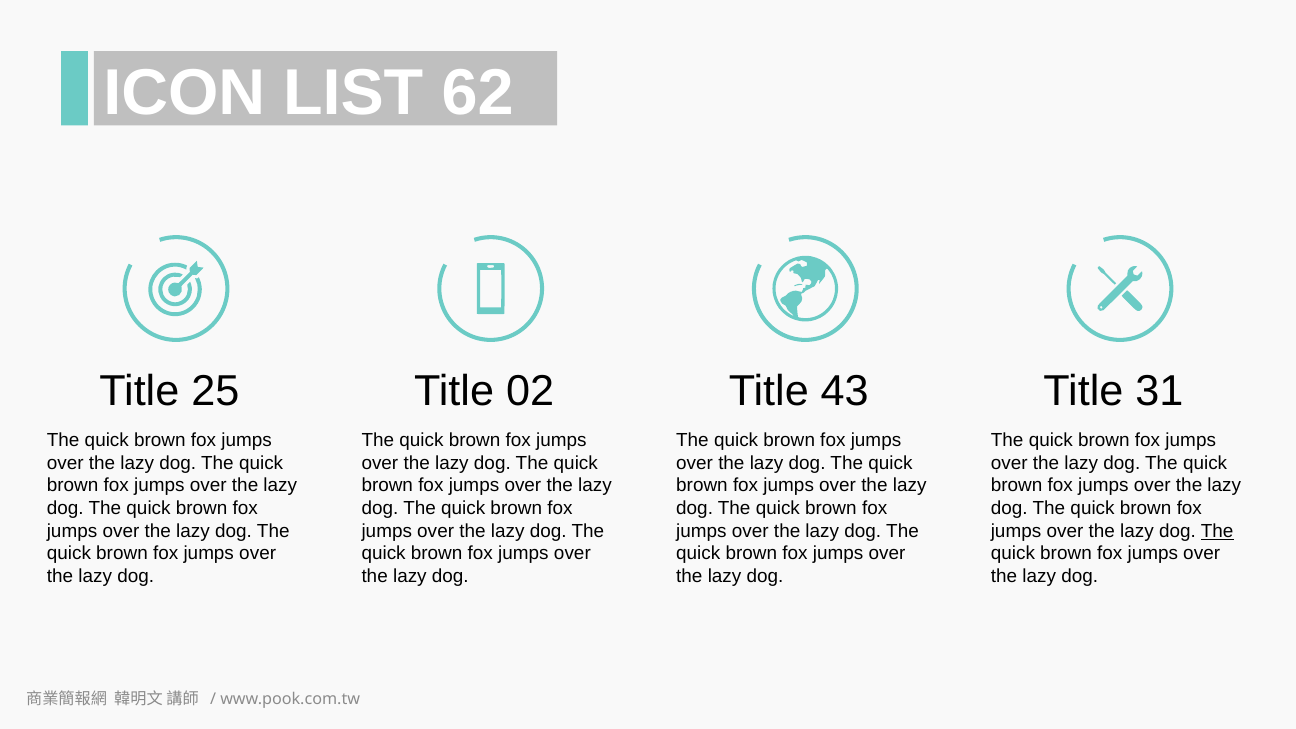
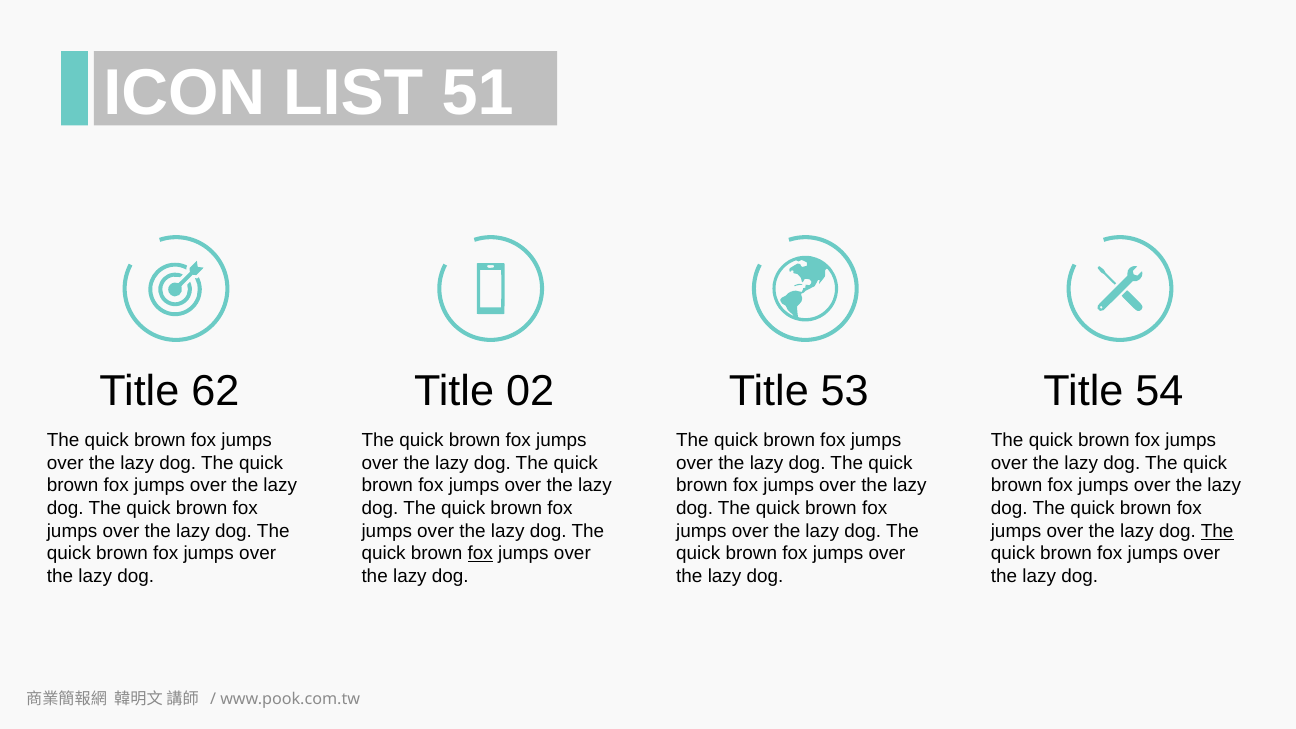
62: 62 -> 51 (478, 93)
25: 25 -> 62 (215, 391)
43: 43 -> 53 (845, 391)
31: 31 -> 54 (1159, 391)
fox underline: none -> present (480, 554)
